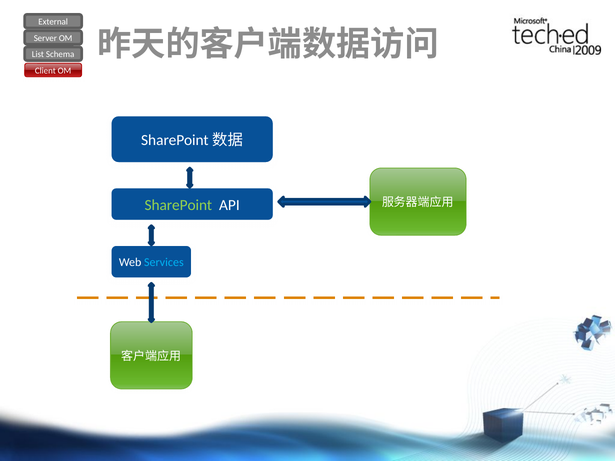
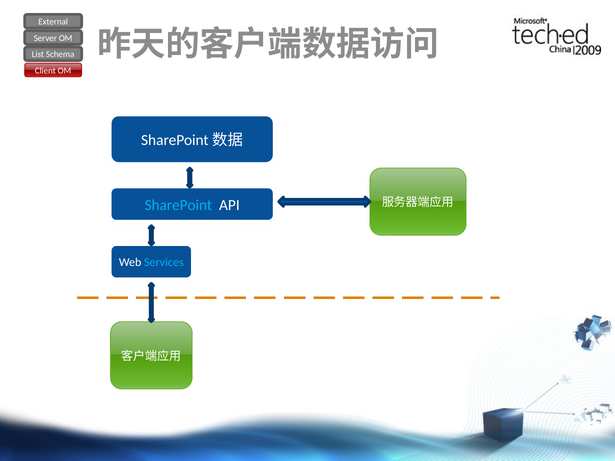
SharePoint colour: light green -> light blue (178, 205)
